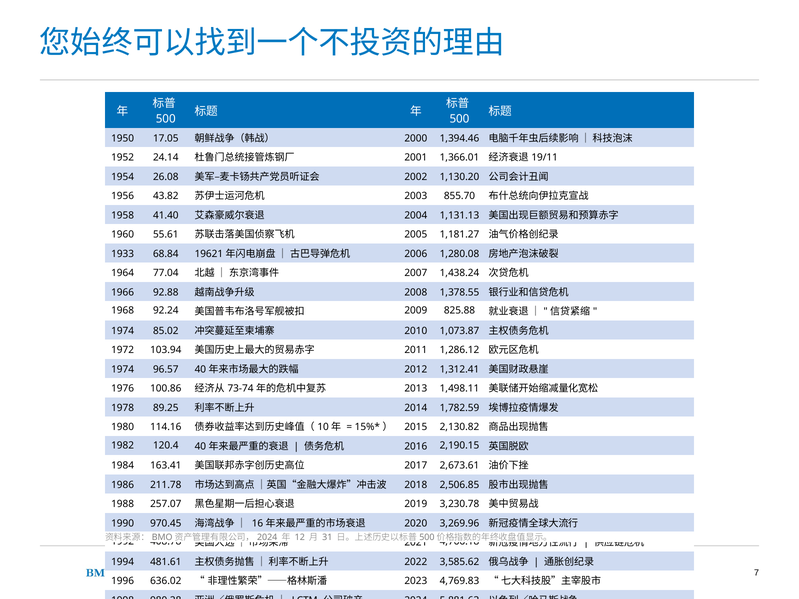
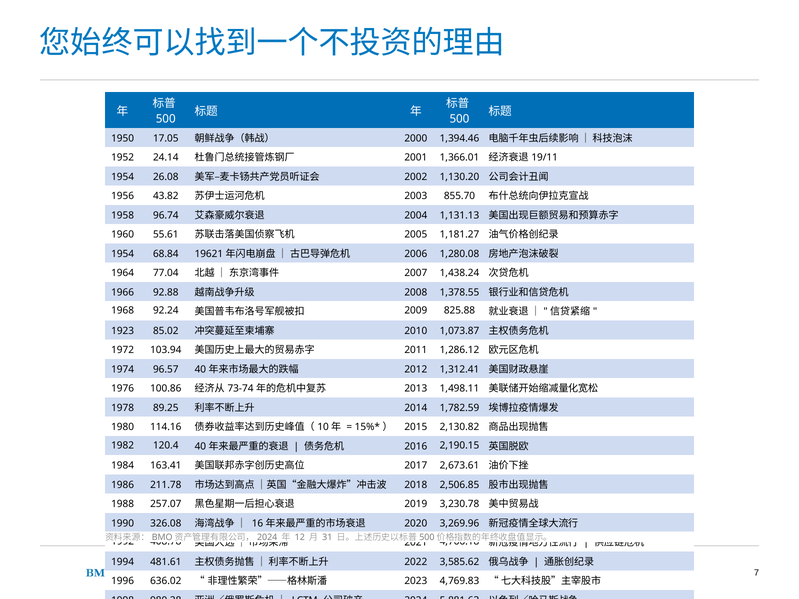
41.40: 41.40 -> 96.74 (166, 215)
1933: 1933 -> 1954 (123, 254)
1974: 1974 -> 1923 (123, 331)
970.45: 970.45 -> 326.08 (166, 524)
